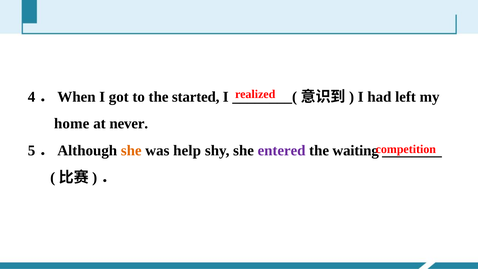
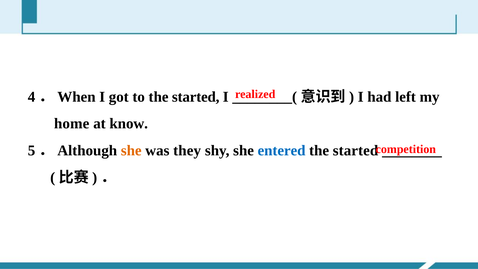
never: never -> know (129, 124)
help: help -> they (187, 150)
entered colour: purple -> blue (282, 150)
waiting: waiting -> started (356, 150)
